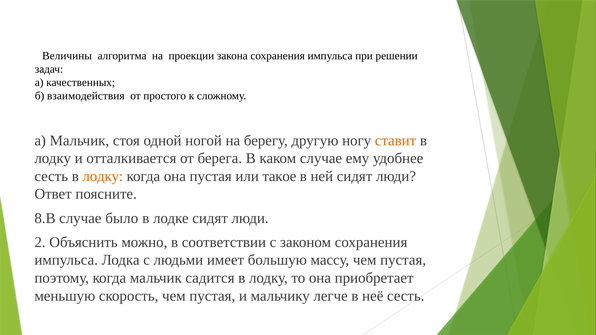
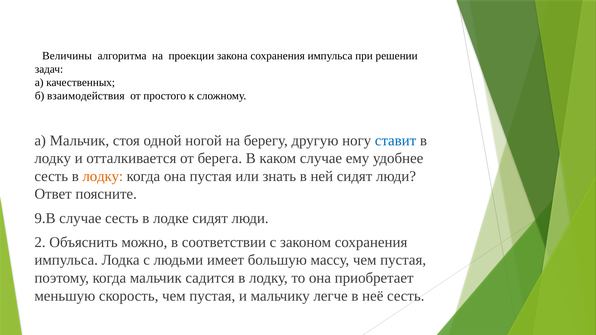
ставит colour: orange -> blue (396, 141)
такое: такое -> знать (279, 176)
8.В: 8.В -> 9.В (45, 218)
случае было: было -> сесть (122, 218)
